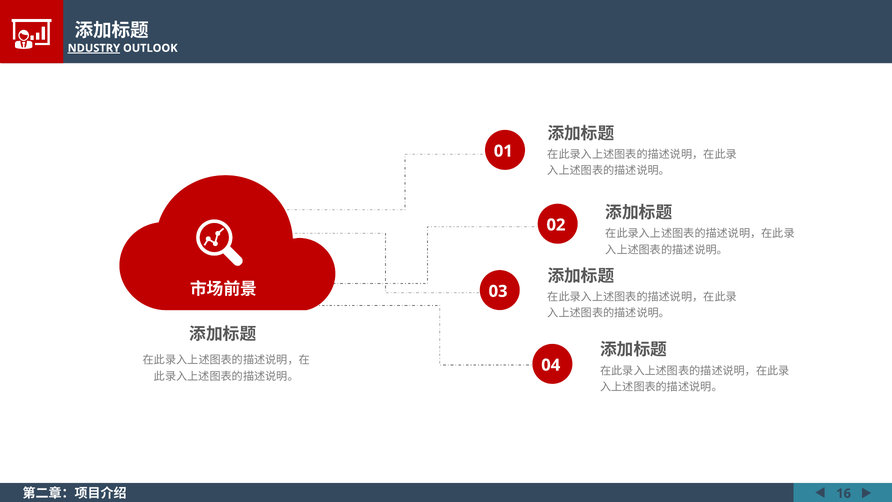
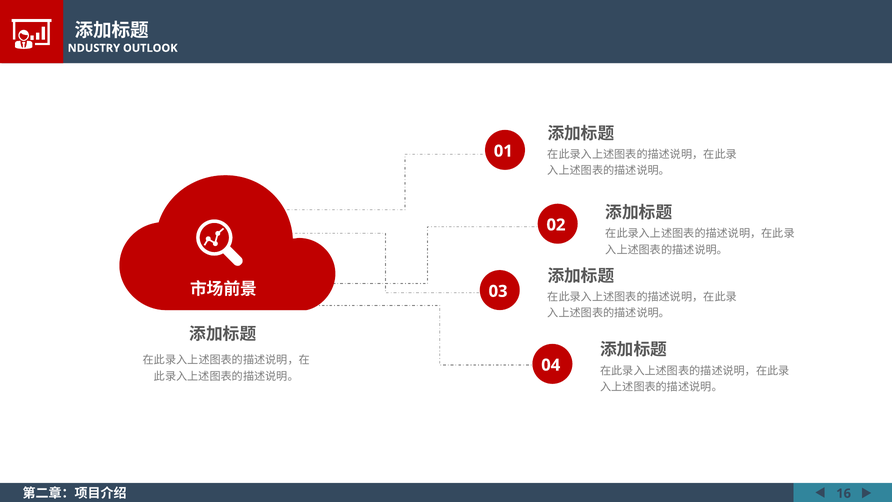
NDUSTRY underline: present -> none (94, 48)
